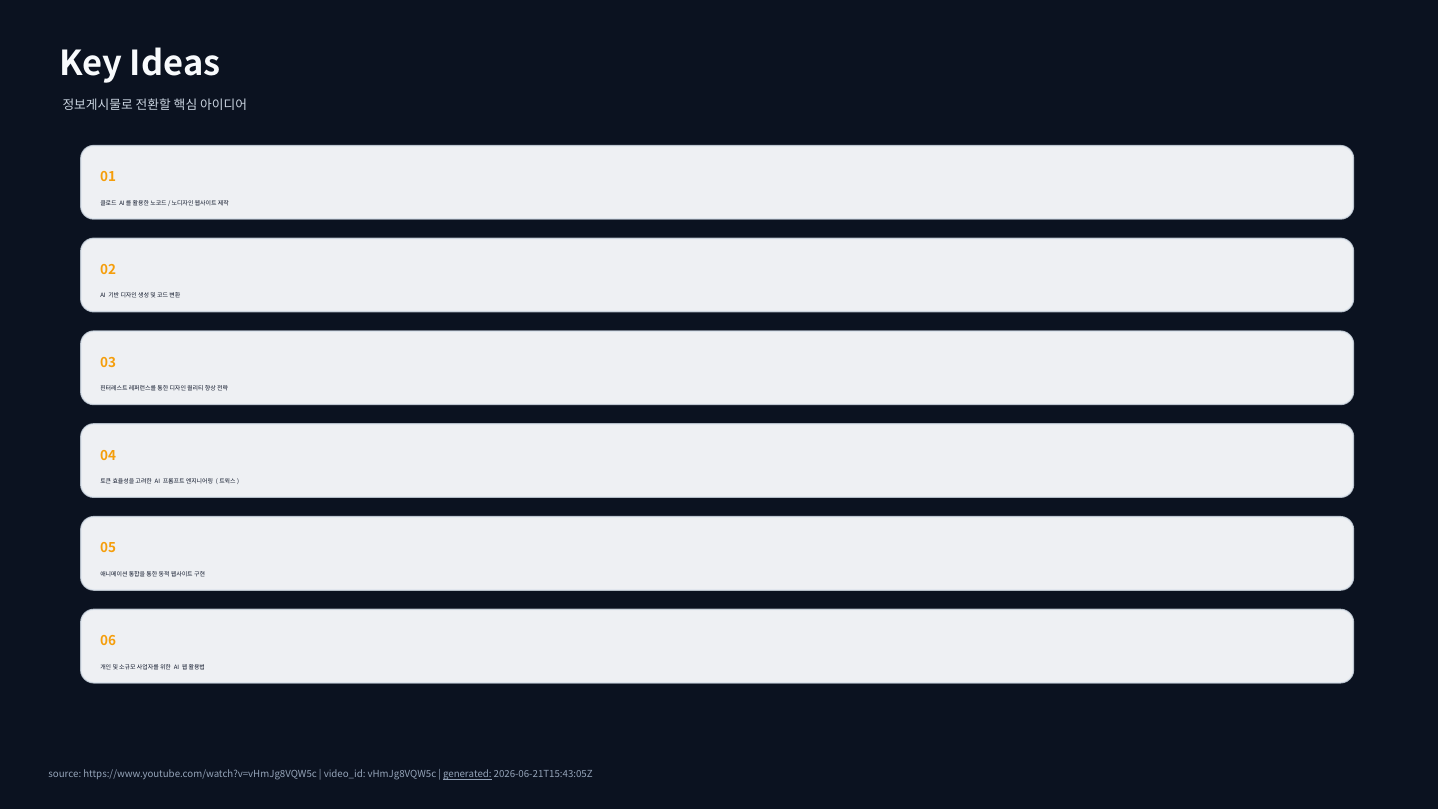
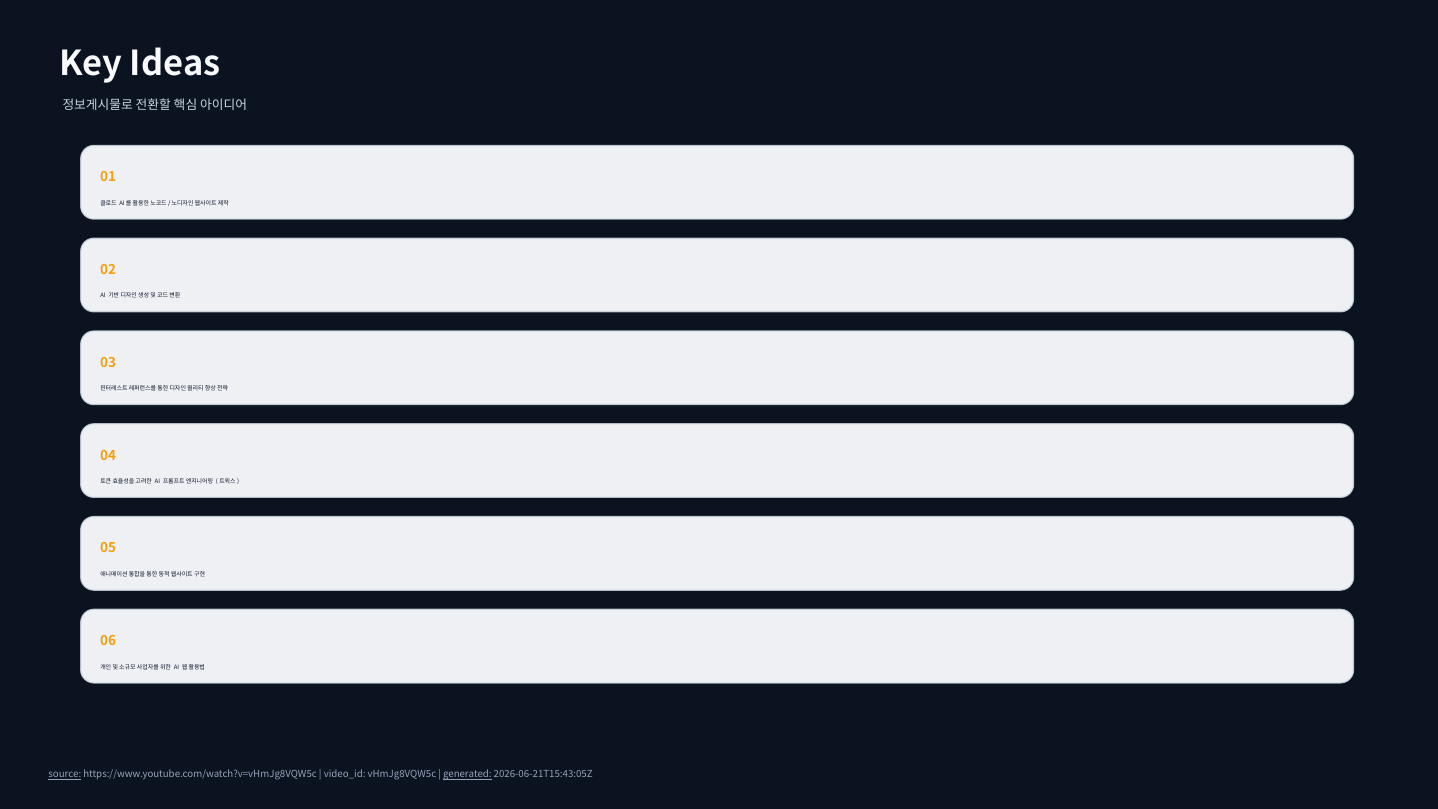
source underline: none -> present (65, 774)
